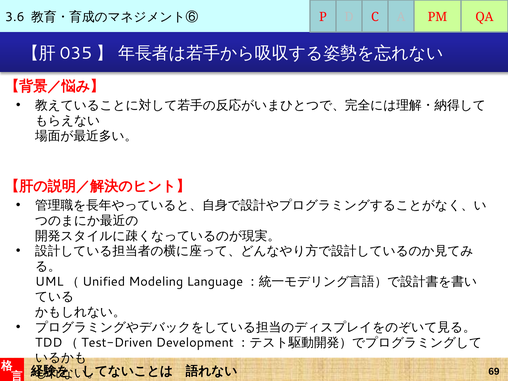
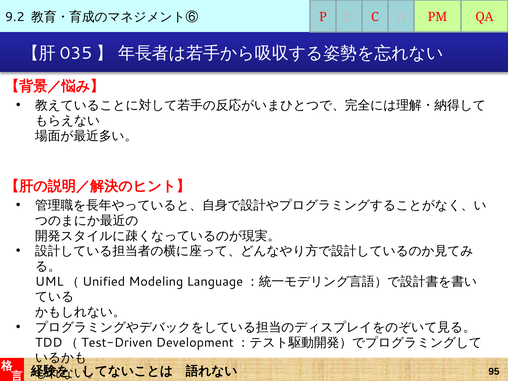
3.6: 3.6 -> 9.2 (15, 17)
69: 69 -> 95 (494, 372)
